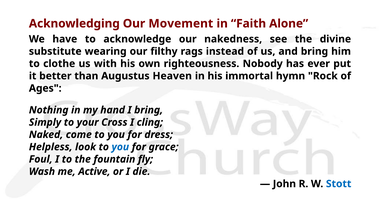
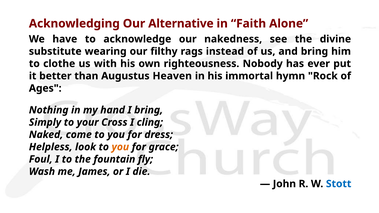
Movement: Movement -> Alternative (181, 24)
you colour: blue -> orange (120, 147)
Active: Active -> James (94, 172)
